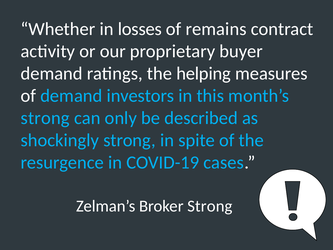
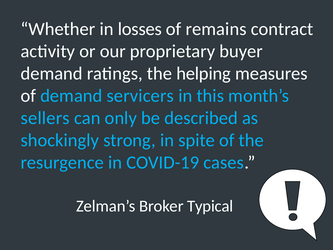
investors: investors -> servicers (140, 96)
strong: strong -> sellers (45, 118)
Broker Strong: Strong -> Typical (210, 206)
